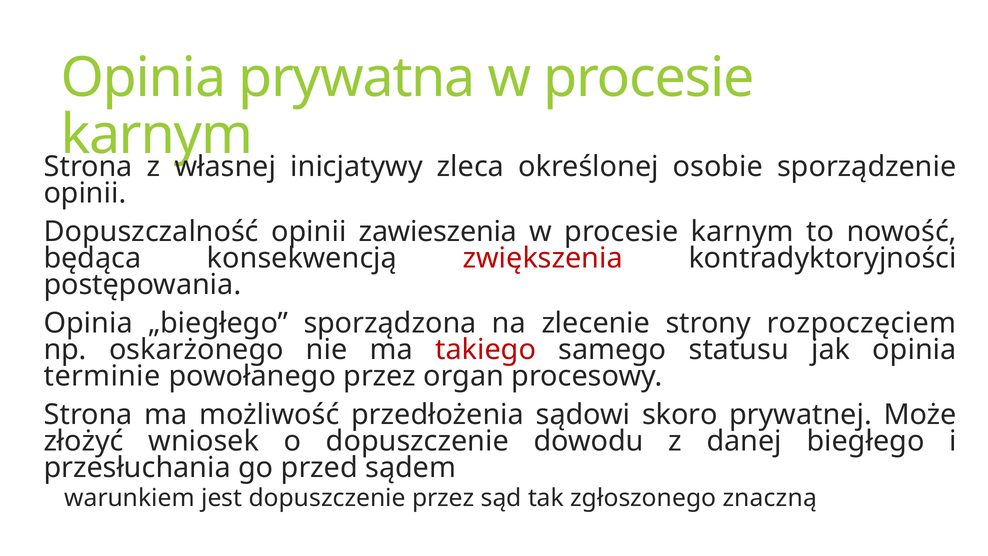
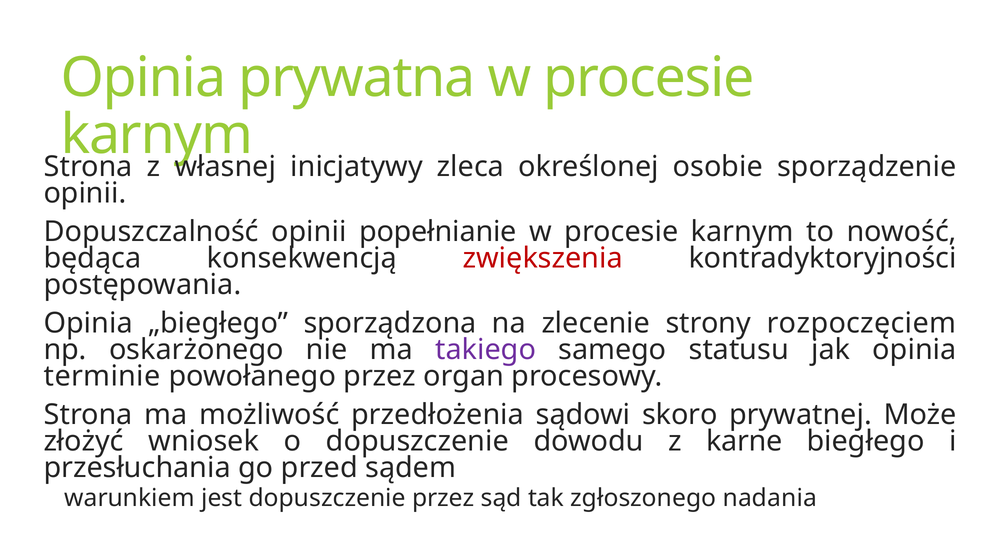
zawieszenia: zawieszenia -> popełnianie (438, 232)
takiego colour: red -> purple (486, 350)
danej: danej -> karne (744, 441)
znaczną: znaczną -> nadania (770, 498)
